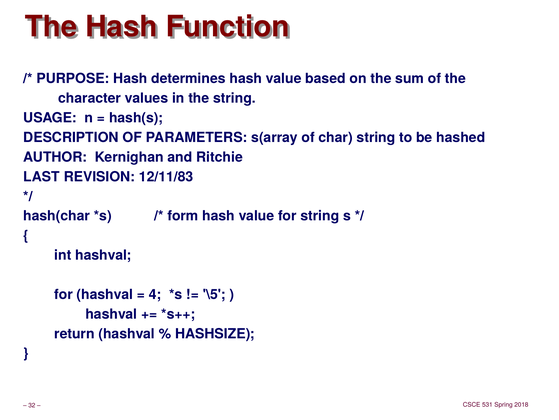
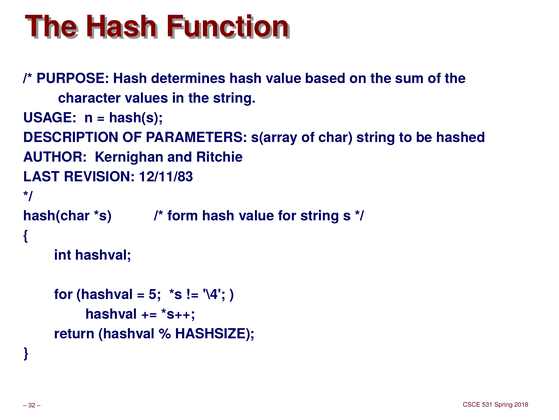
4: 4 -> 5 (155, 294)
\5: \5 -> \4 (214, 294)
